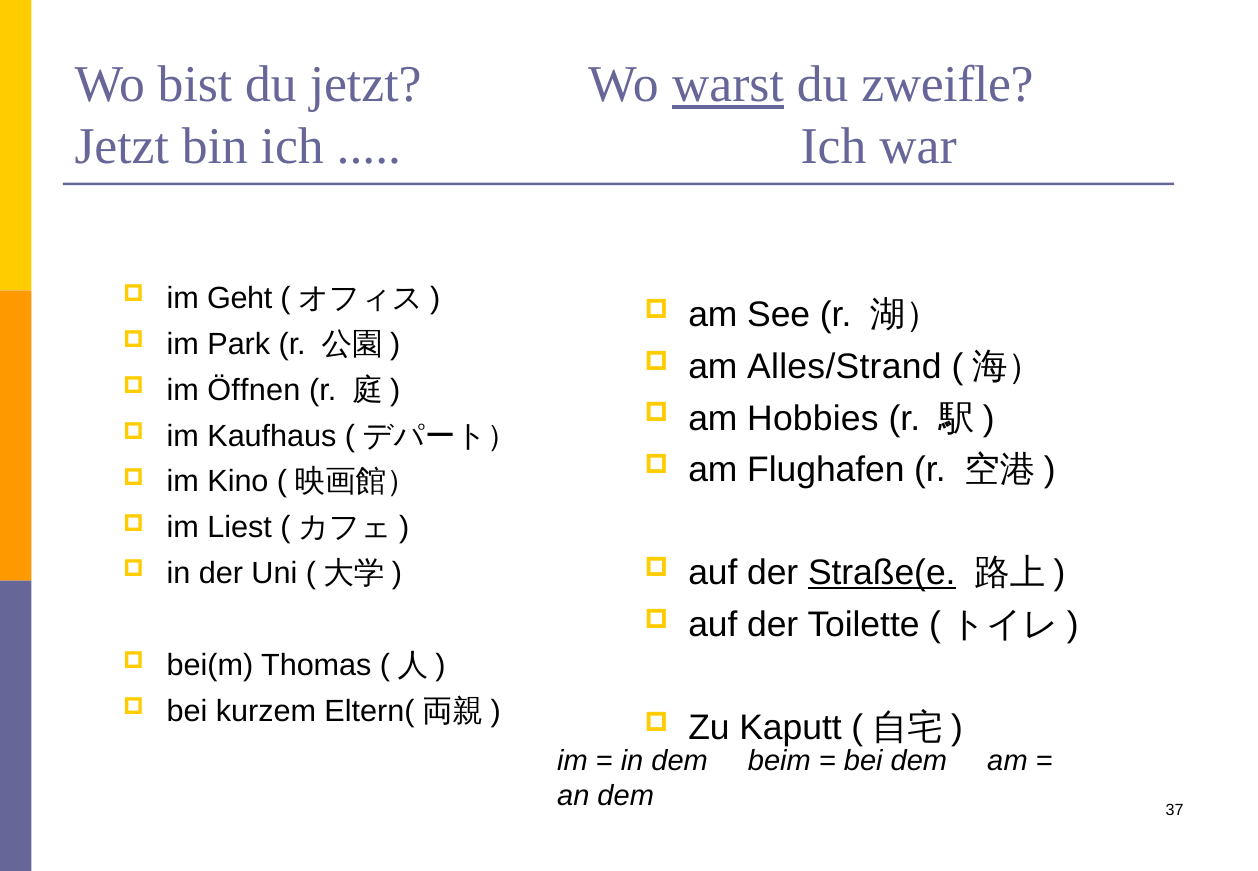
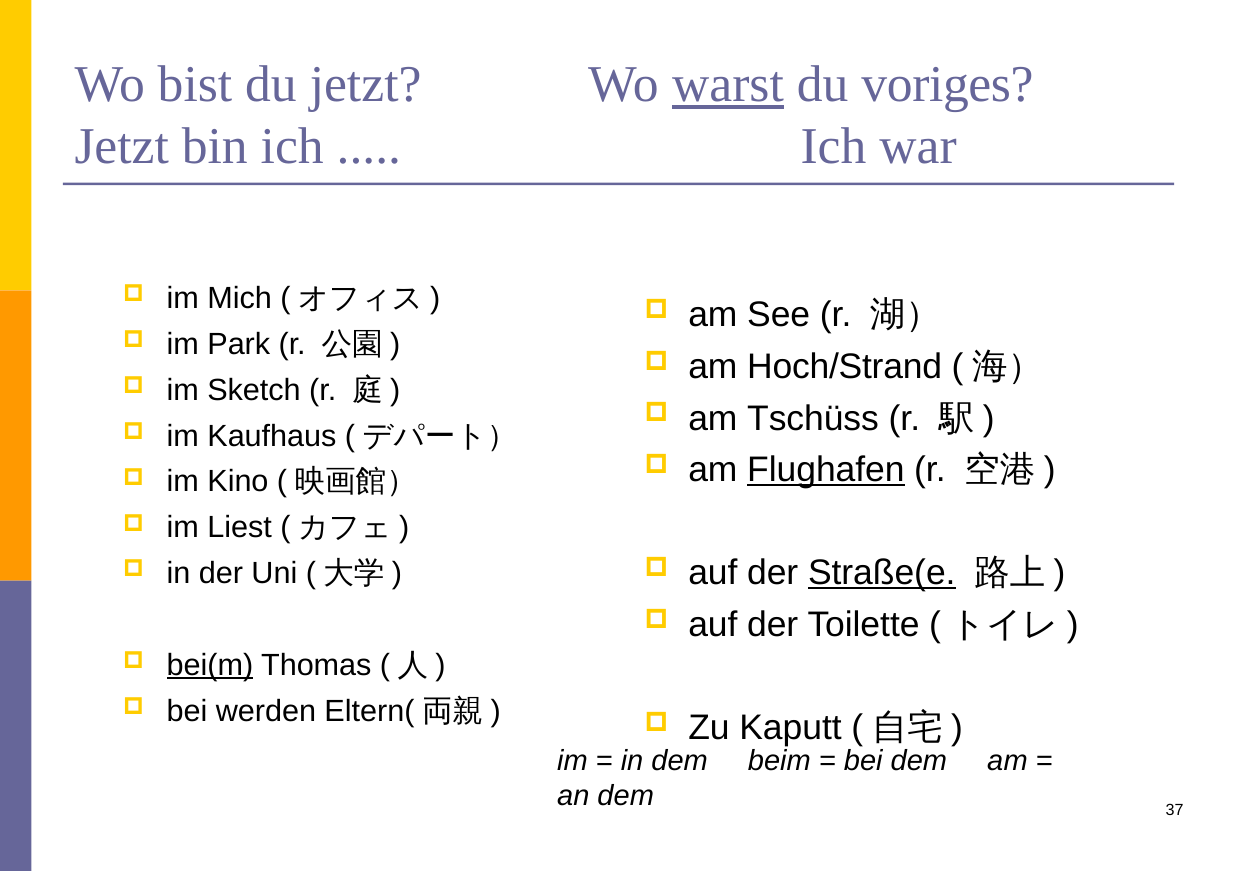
zweifle: zweifle -> voriges (947, 85)
Geht: Geht -> Mich (240, 299)
Alles/Strand: Alles/Strand -> Hoch/Strand (845, 367)
Öffnen: Öffnen -> Sketch (254, 390)
Hobbies: Hobbies -> Tschüss (813, 418)
Flughafen underline: none -> present (826, 470)
bei(m underline: none -> present (210, 665)
kurzem: kurzem -> werden (266, 711)
